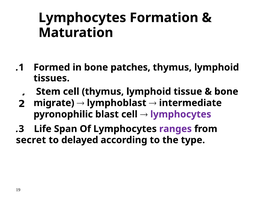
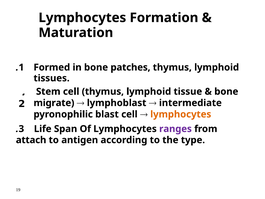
lymphocytes colour: purple -> orange (181, 114)
secret: secret -> attach (31, 140)
delayed: delayed -> antigen (80, 140)
